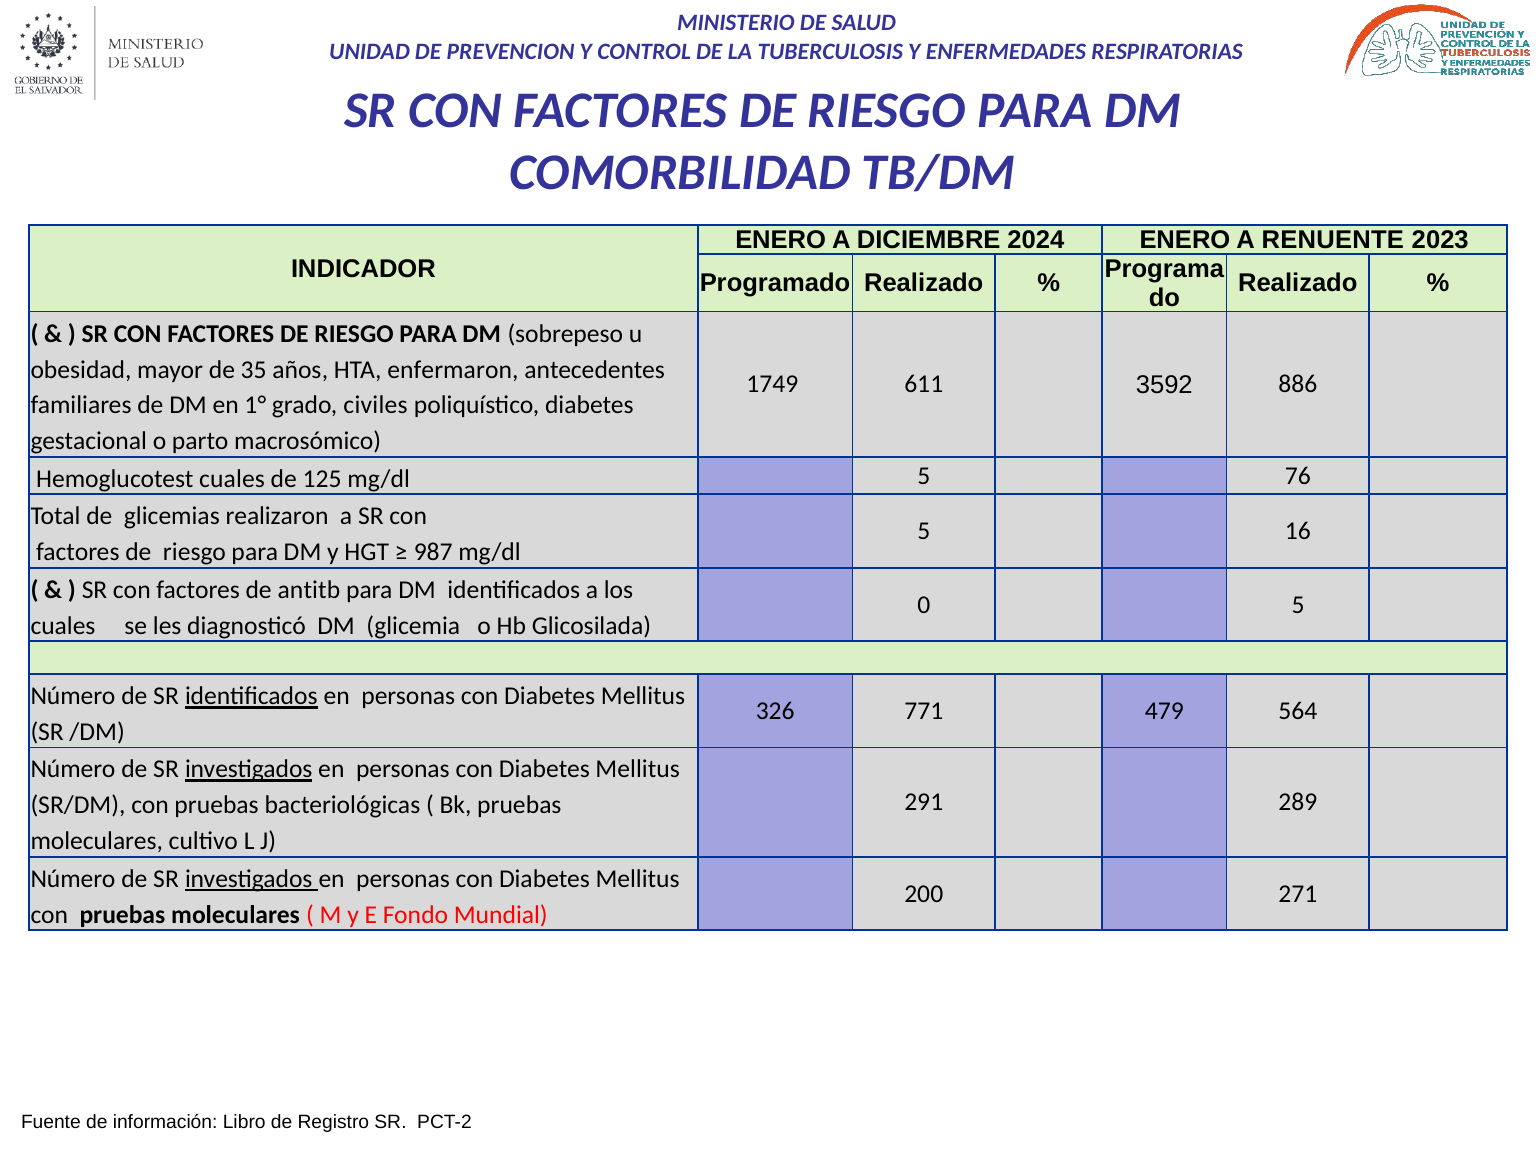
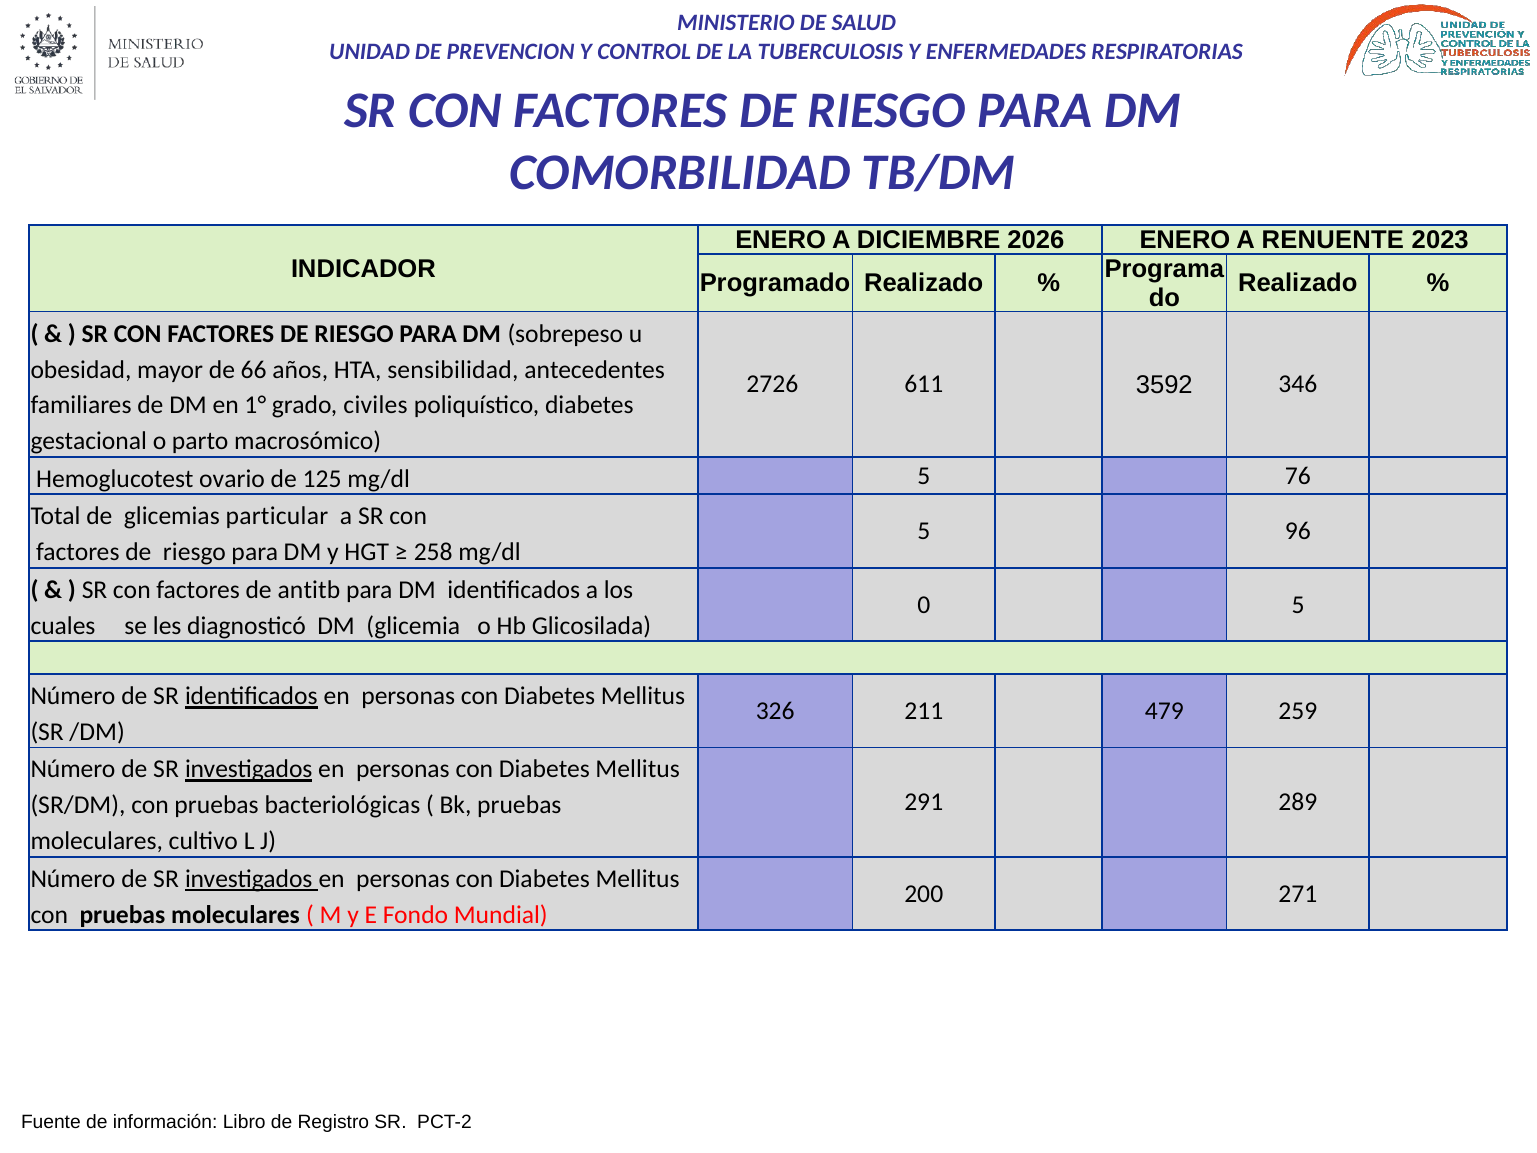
2024: 2024 -> 2026 (1036, 240)
35: 35 -> 66 (254, 370)
enfermaron: enfermaron -> sensibilidad (453, 370)
1749: 1749 -> 2726 (772, 384)
886: 886 -> 346 (1298, 384)
Hemoglucotest cuales: cuales -> ovario (232, 479)
realizaron: realizaron -> particular (277, 516)
16: 16 -> 96 (1298, 531)
987: 987 -> 258 (433, 552)
771: 771 -> 211 (924, 711)
564: 564 -> 259 (1298, 711)
